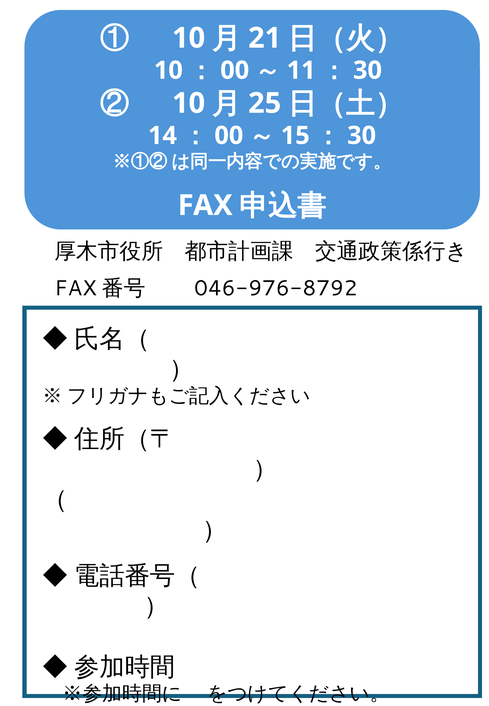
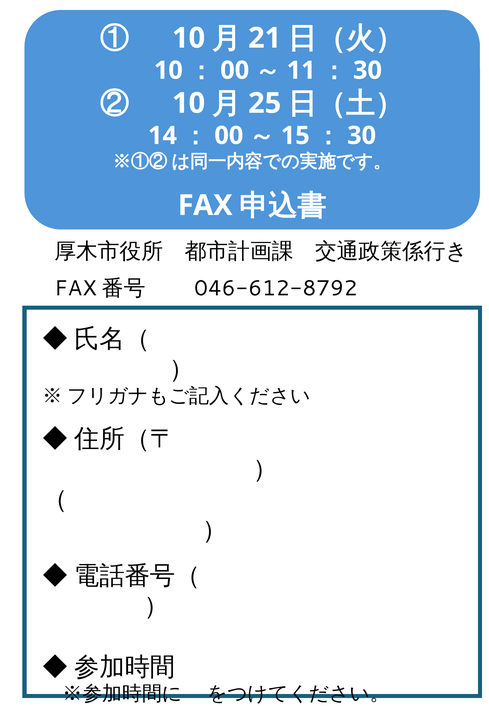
046-976-8792: 046-976-8792 -> 046-612-8792 (276, 288)
